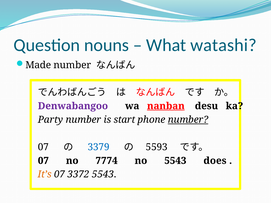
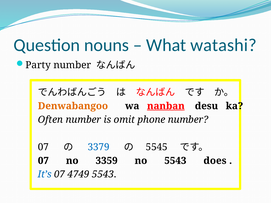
Made: Made -> Party (38, 65)
Denwabangoo colour: purple -> orange (73, 106)
Party: Party -> Often (50, 120)
start: start -> omit (124, 120)
number underline: present -> none (188, 120)
5593: 5593 -> 5545 (157, 147)
7774: 7774 -> 3359 (107, 161)
It’s colour: orange -> blue (45, 175)
3372: 3372 -> 4749 (79, 175)
